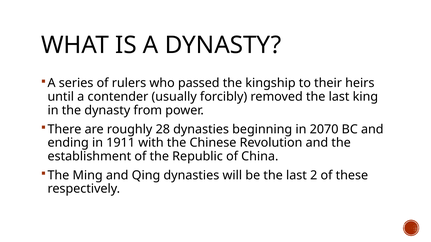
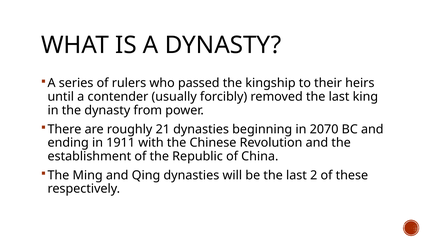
28: 28 -> 21 (163, 129)
